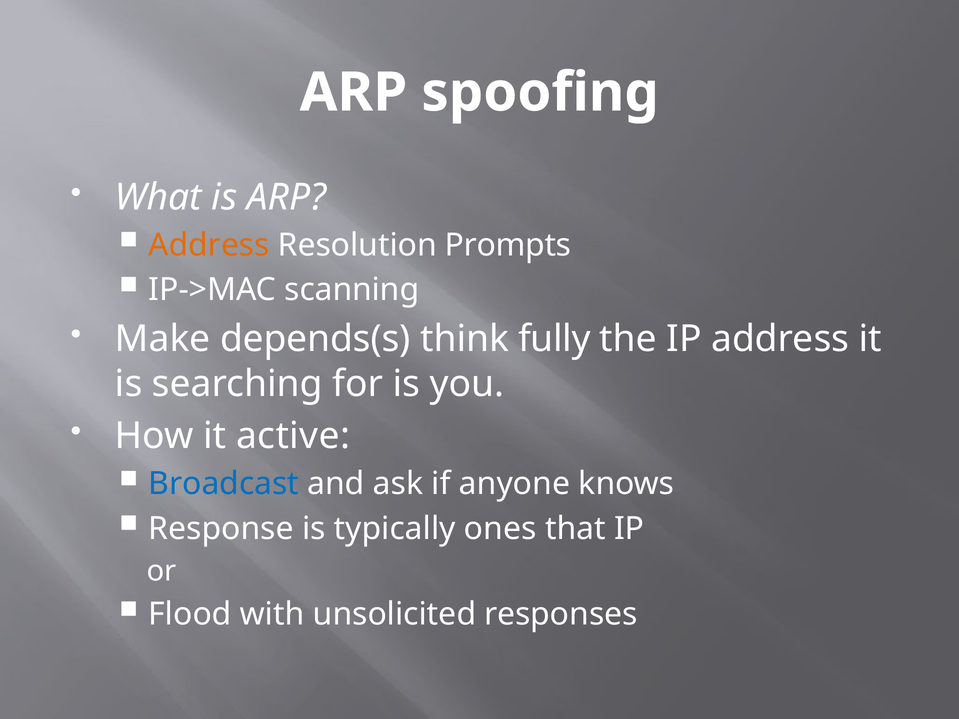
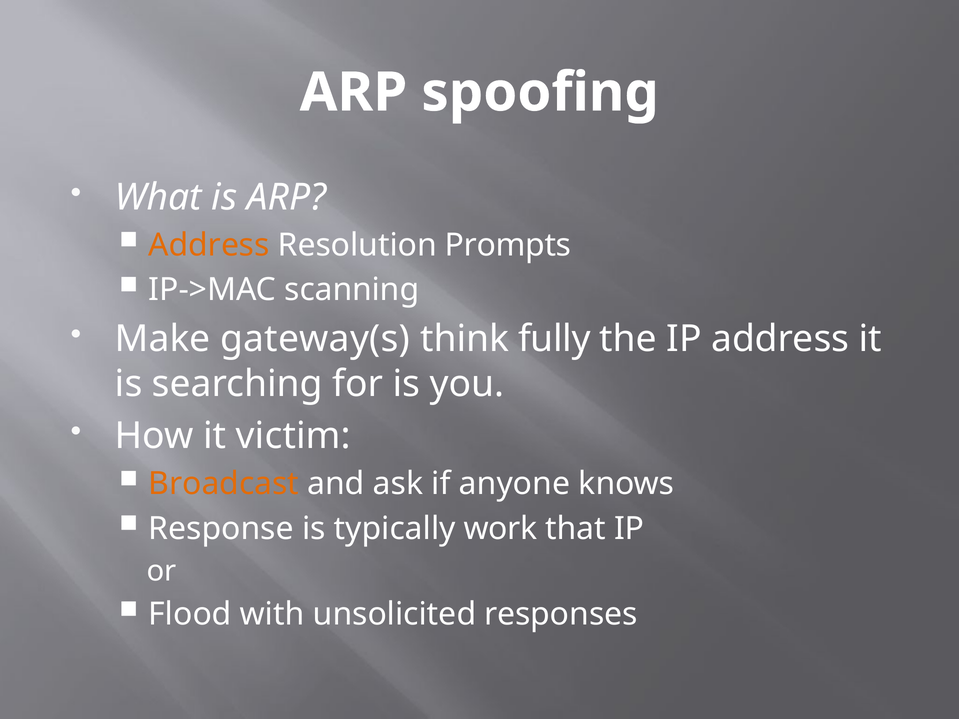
depends(s: depends(s -> gateway(s (315, 339)
active: active -> victim (293, 436)
Broadcast colour: blue -> orange (224, 484)
ones: ones -> work (500, 529)
